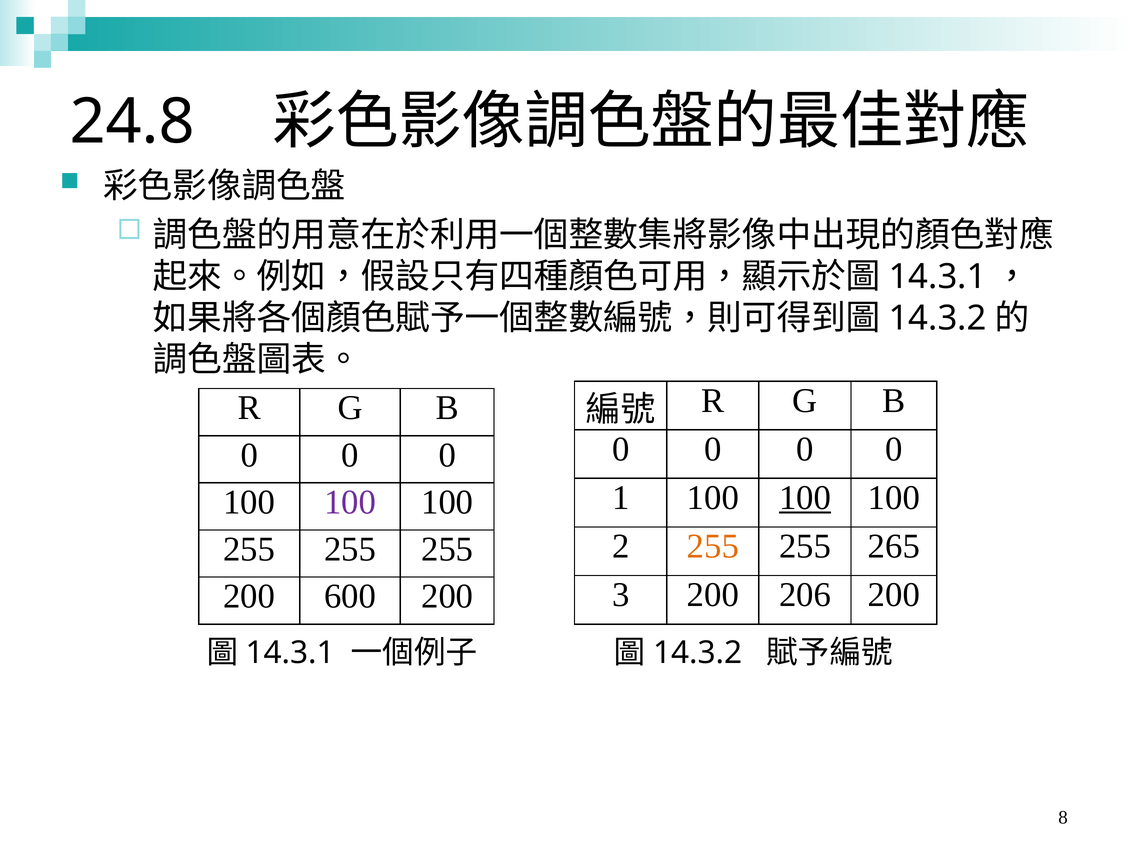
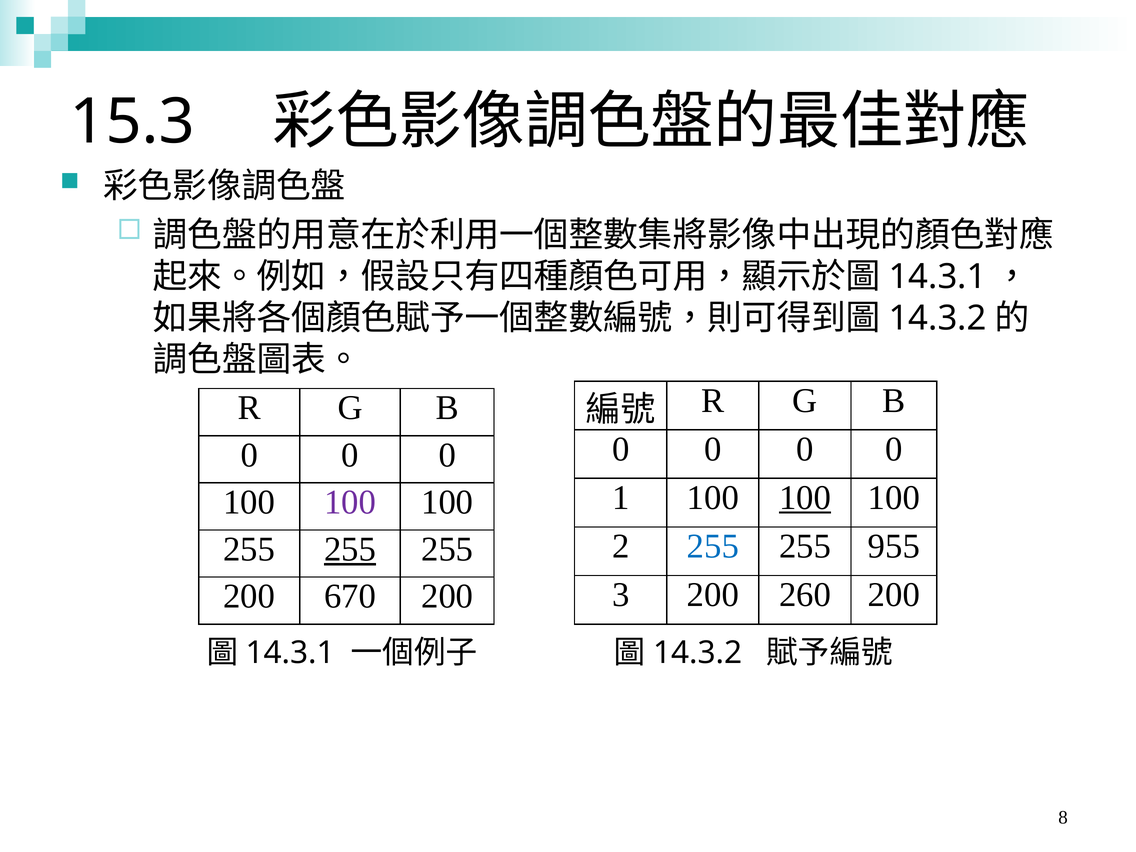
24.8: 24.8 -> 15.3 (132, 122)
255 colour: orange -> blue (713, 546)
265: 265 -> 955 (894, 546)
255 underline: none -> present (350, 549)
206: 206 -> 260 (805, 595)
600: 600 -> 670 (350, 596)
